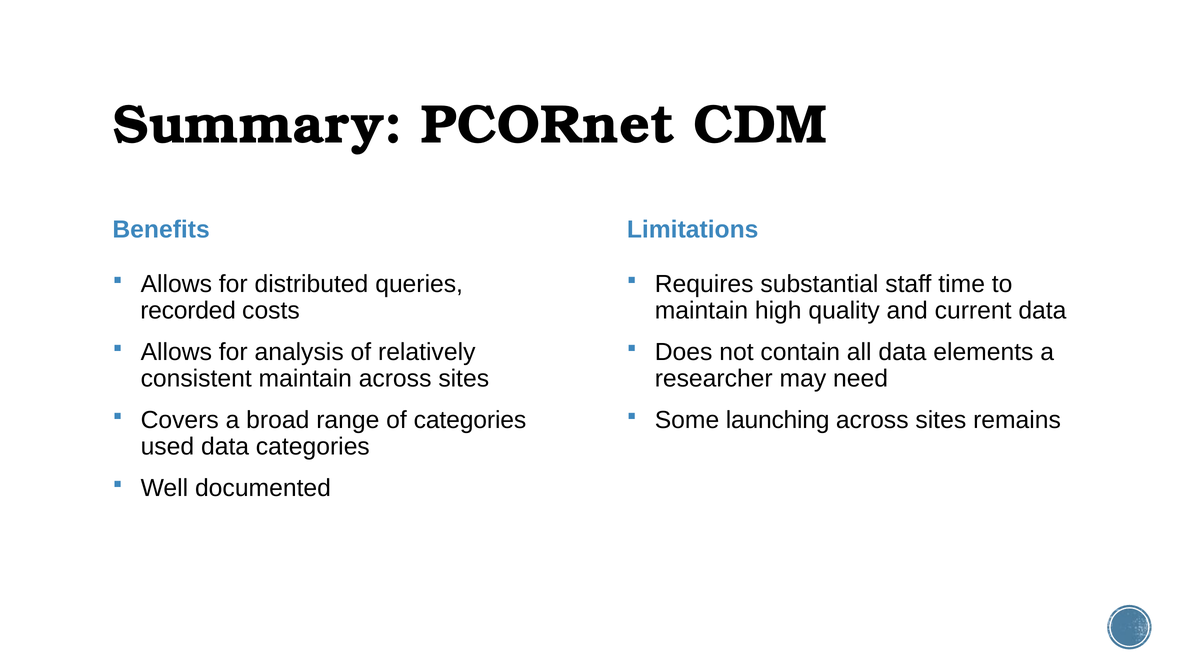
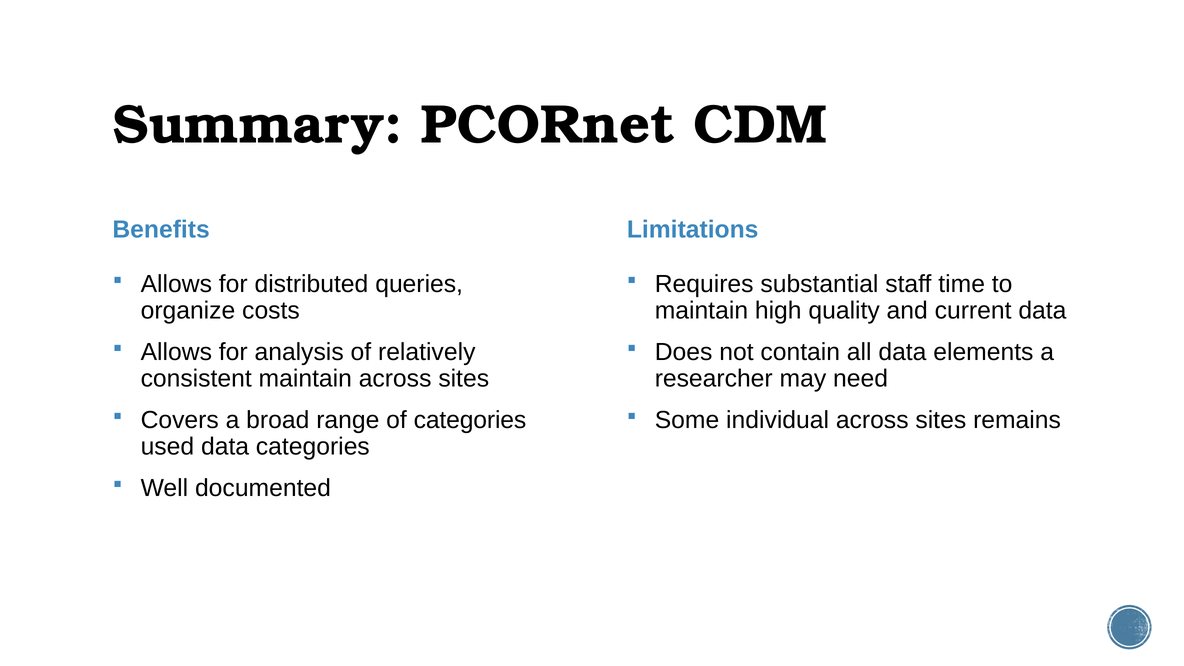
recorded: recorded -> organize (188, 311)
launching: launching -> individual (778, 420)
